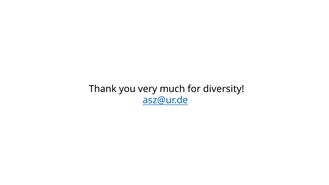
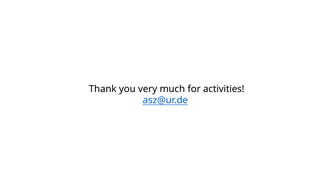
diversity: diversity -> activities (224, 89)
